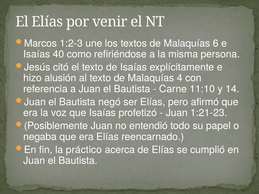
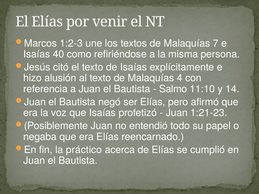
6: 6 -> 7 (216, 43)
Carne: Carne -> Salmo (173, 89)
